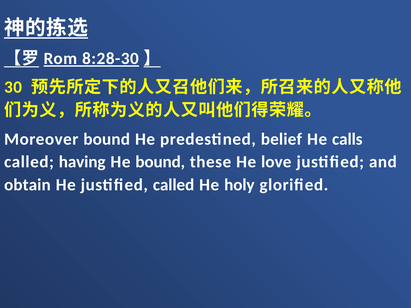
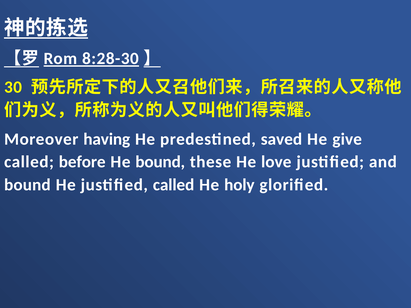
Moreover bound: bound -> having (107, 139)
belief: belief -> saved (281, 139)
calls: calls -> give (347, 139)
having: having -> before (82, 162)
obtain: obtain -> bound (27, 185)
